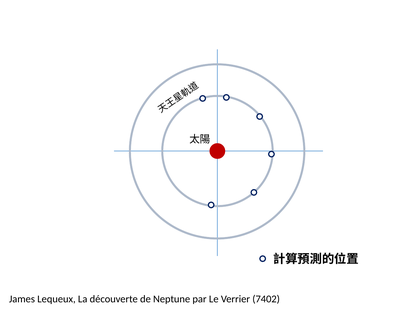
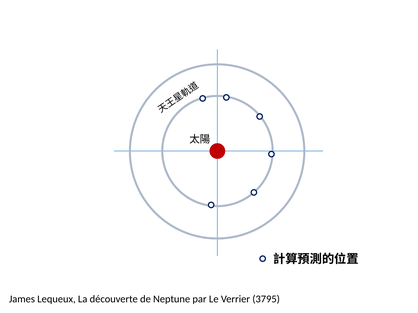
7402: 7402 -> 3795 (266, 300)
